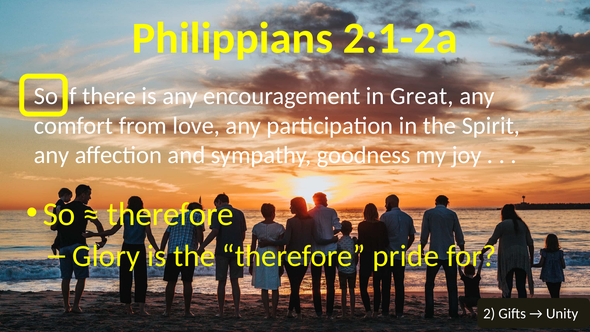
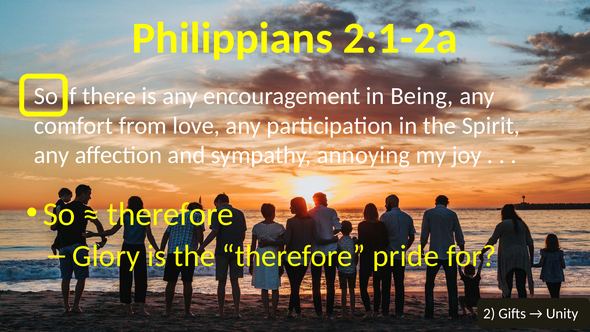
Great: Great -> Being (422, 96)
goodness: goodness -> annoying (363, 155)
